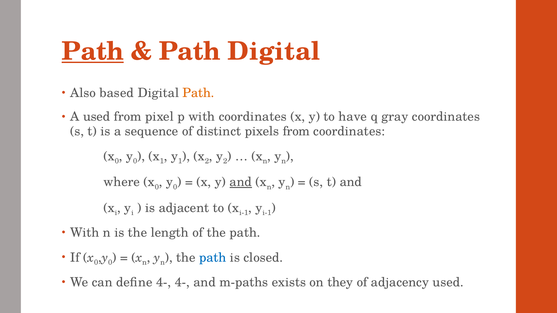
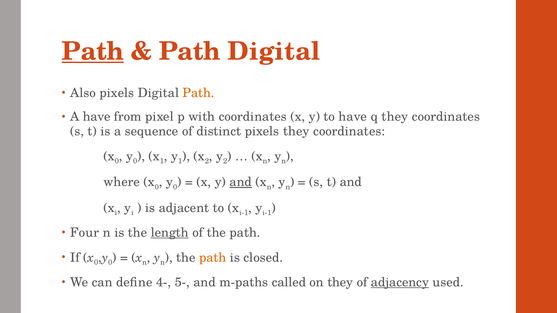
Also based: based -> pixels (117, 93)
A used: used -> have (97, 117)
q gray: gray -> they (395, 117)
pixels from: from -> they (296, 131)
With: With -> Four (85, 233)
length underline: none -> present (170, 233)
path colour: blue -> orange (213, 258)
4- 4-: 4- -> 5- (182, 282)
exists: exists -> called (289, 282)
adjacency underline: none -> present (400, 282)
